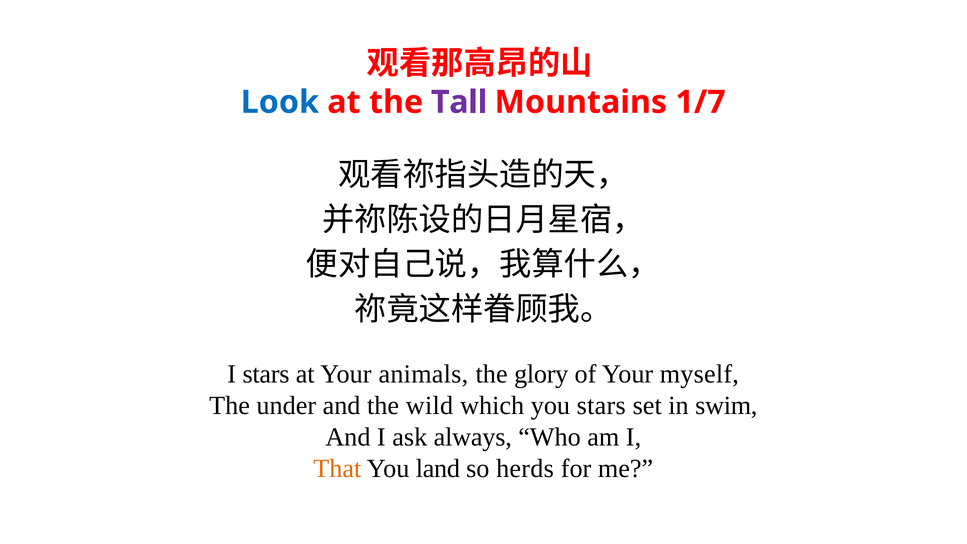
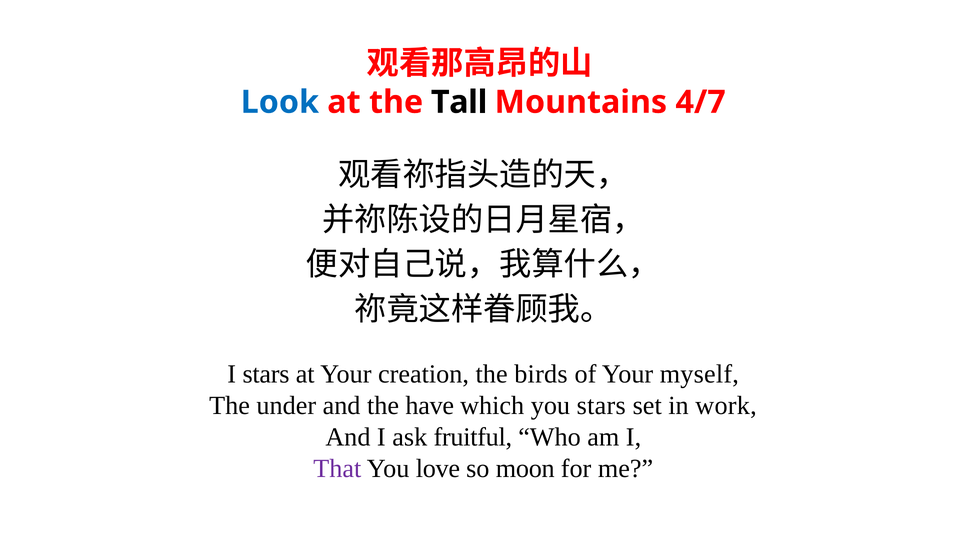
Tall colour: purple -> black (459, 102)
1/7: 1/7 -> 4/7 (701, 102)
animals: animals -> creation (423, 374)
glory: glory -> birds (541, 374)
wild: wild -> have (430, 406)
swim: swim -> work (726, 406)
always: always -> fruitful (473, 437)
That colour: orange -> purple (337, 469)
land: land -> love (438, 469)
herds: herds -> moon (525, 469)
